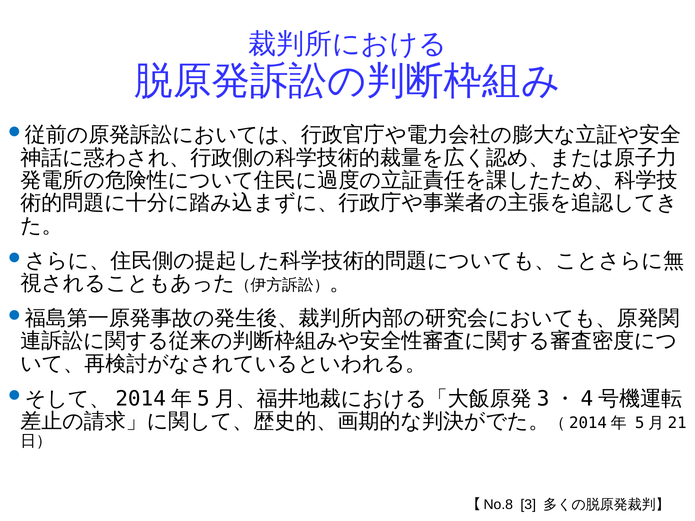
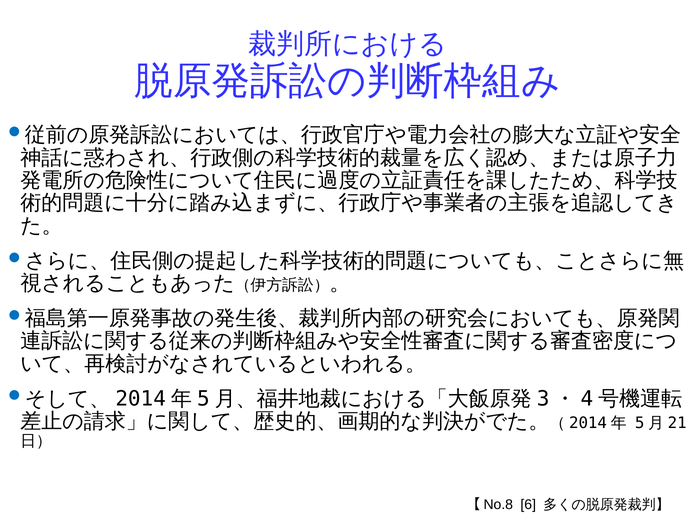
3: 3 -> 6 (528, 505)
